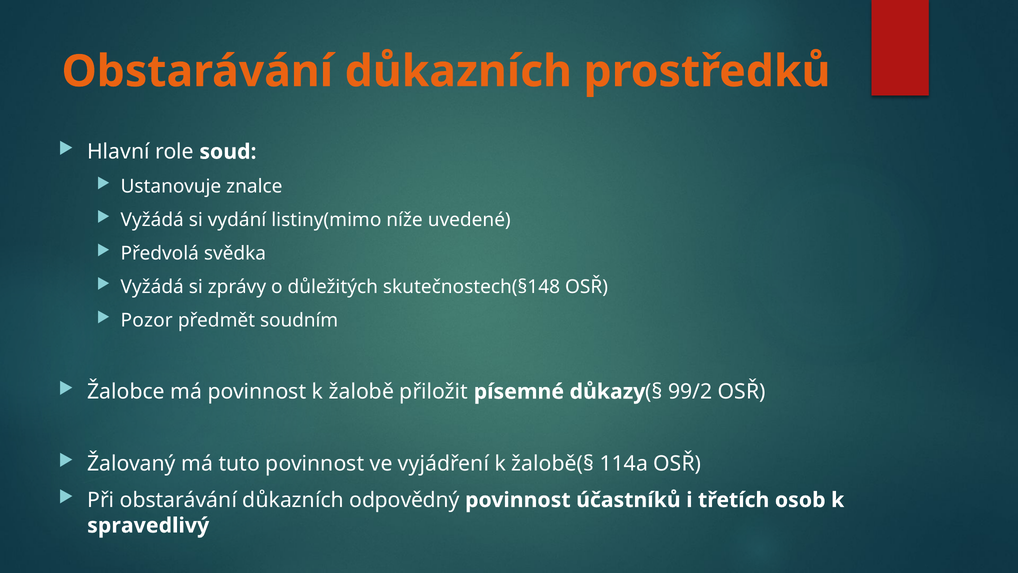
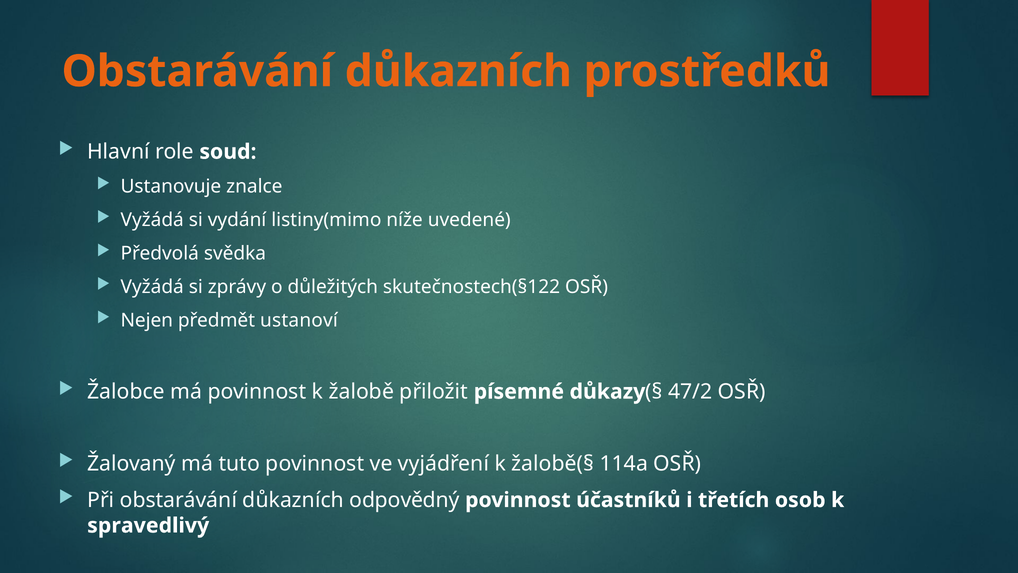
skutečnostech(§148: skutečnostech(§148 -> skutečnostech(§122 (472, 287)
Pozor: Pozor -> Nejen (147, 320)
soudním: soudním -> ustanoví (299, 320)
99/2: 99/2 -> 47/2 (690, 391)
